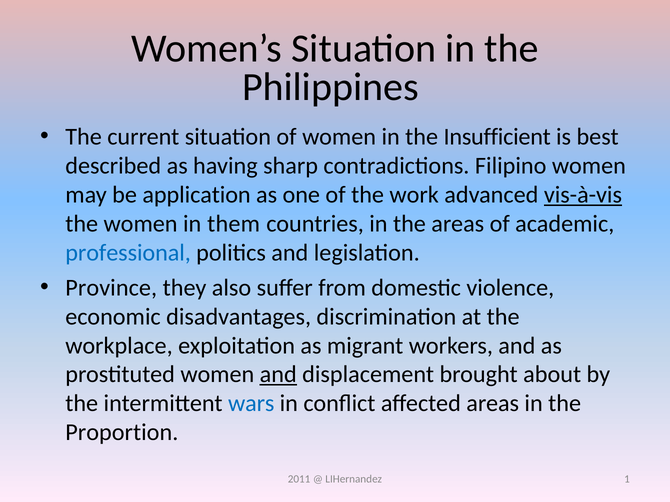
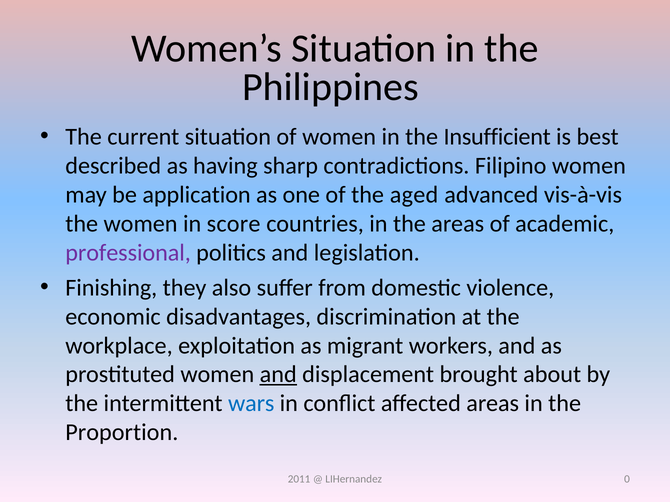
work: work -> aged (414, 195)
vis-à-vis underline: present -> none (583, 195)
them: them -> score (234, 224)
professional colour: blue -> purple (128, 253)
Province: Province -> Finishing (111, 288)
1: 1 -> 0 (627, 480)
